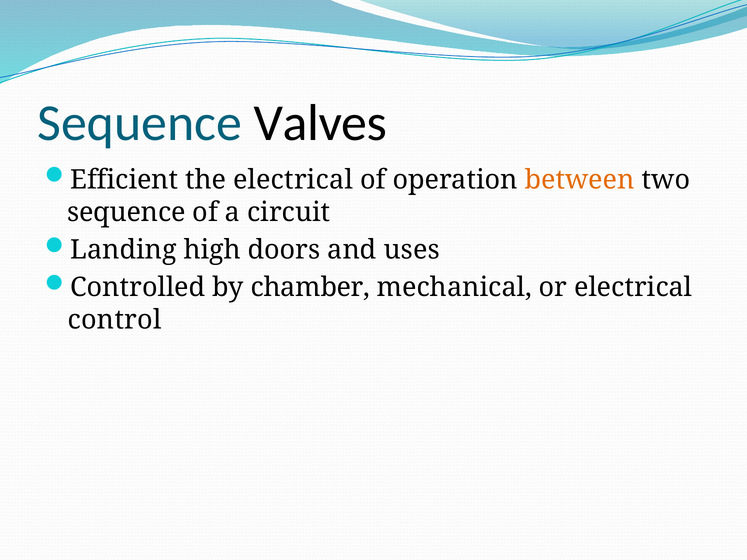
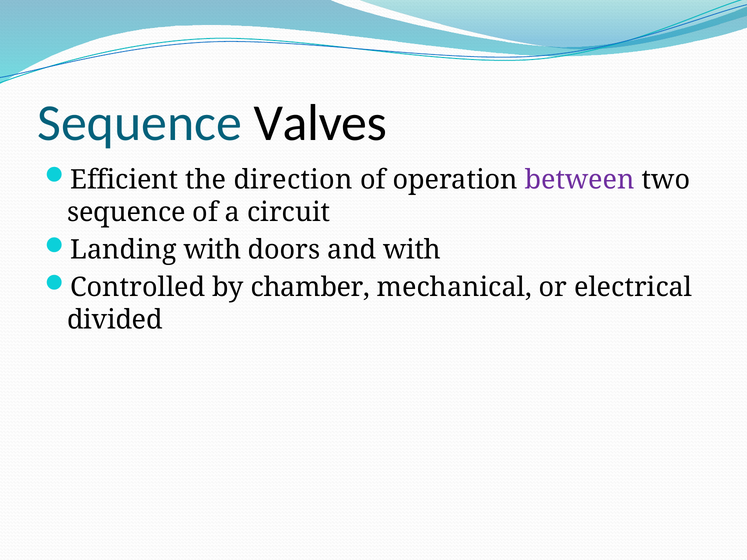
the electrical: electrical -> direction (293, 180)
between colour: orange -> purple (580, 180)
Landing high: high -> with (212, 250)
and uses: uses -> with (412, 250)
control: control -> divided (115, 320)
